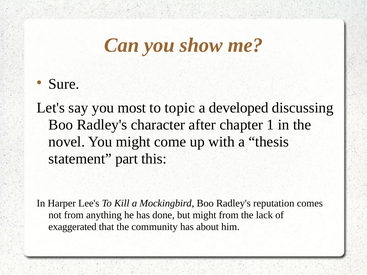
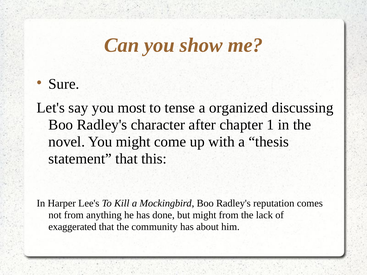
topic: topic -> tense (180, 108)
developed: developed -> organized (239, 108)
statement part: part -> that (127, 159)
